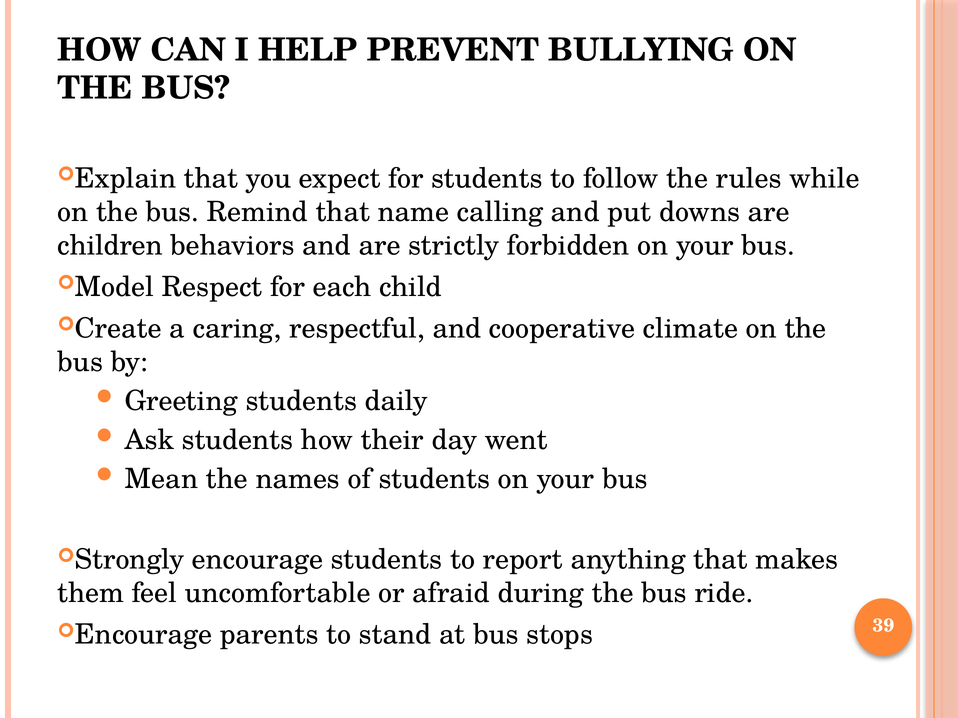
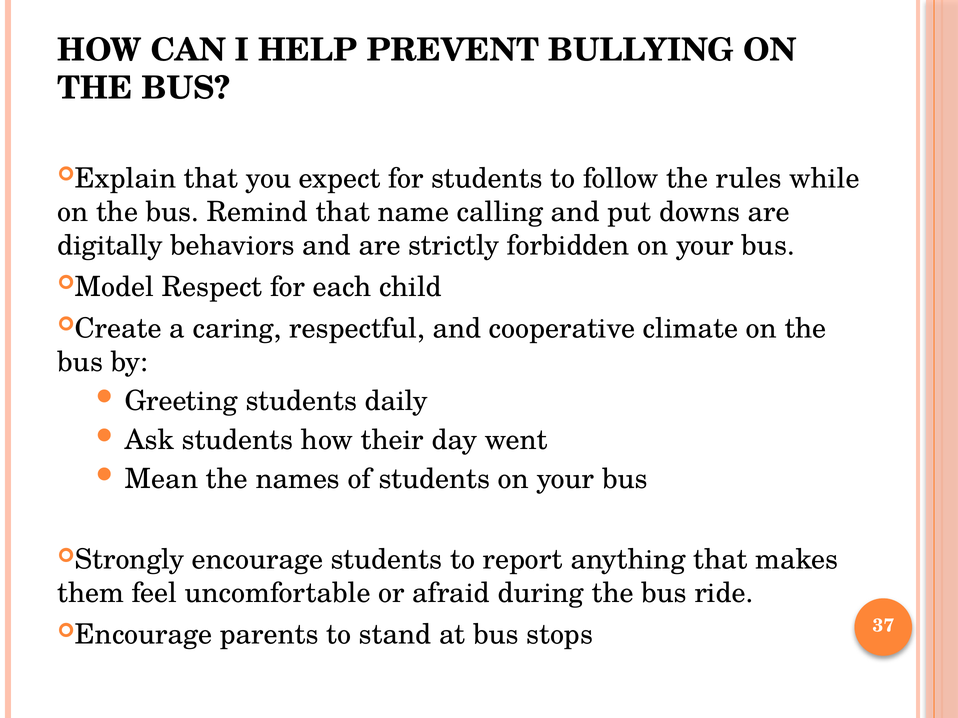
children: children -> digitally (110, 245)
39: 39 -> 37 (884, 626)
